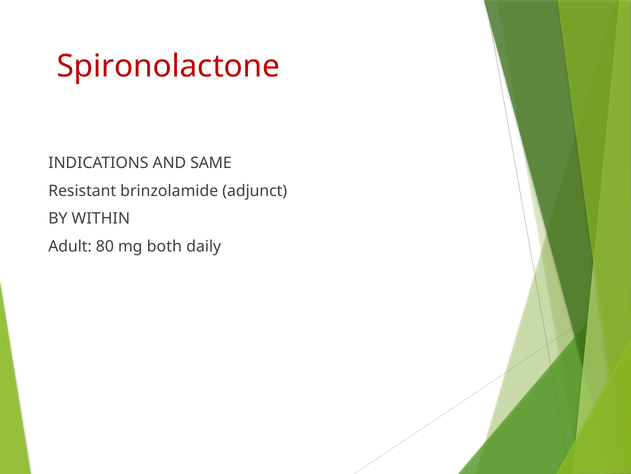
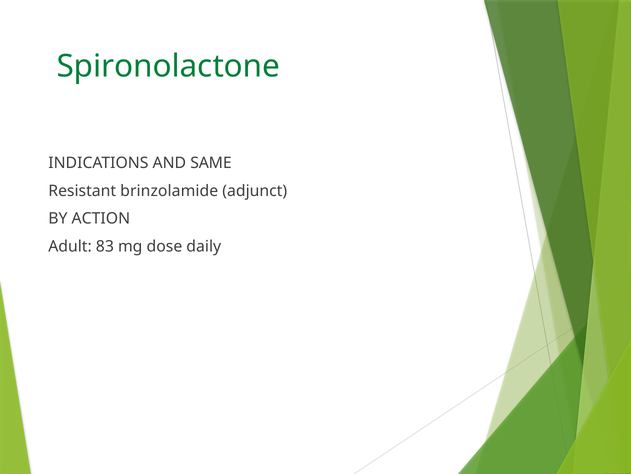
Spironolactone colour: red -> green (168, 66)
WITHIN: WITHIN -> ACTION (101, 218)
80: 80 -> 83 (105, 246)
both: both -> dose (164, 246)
